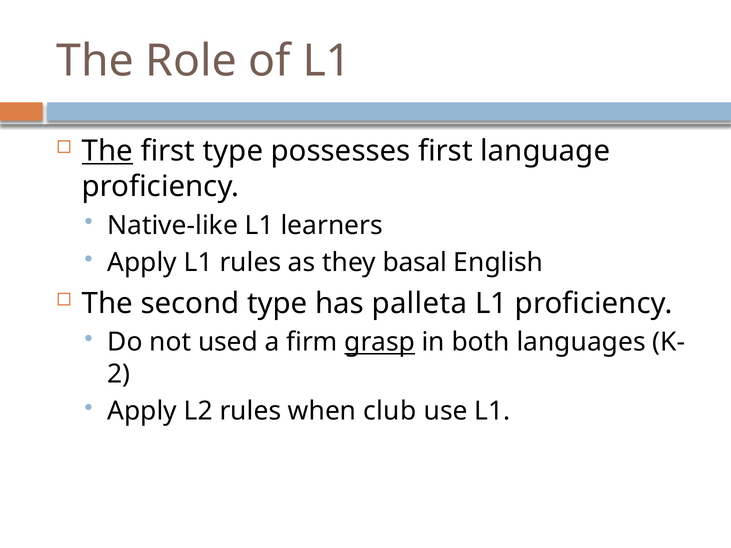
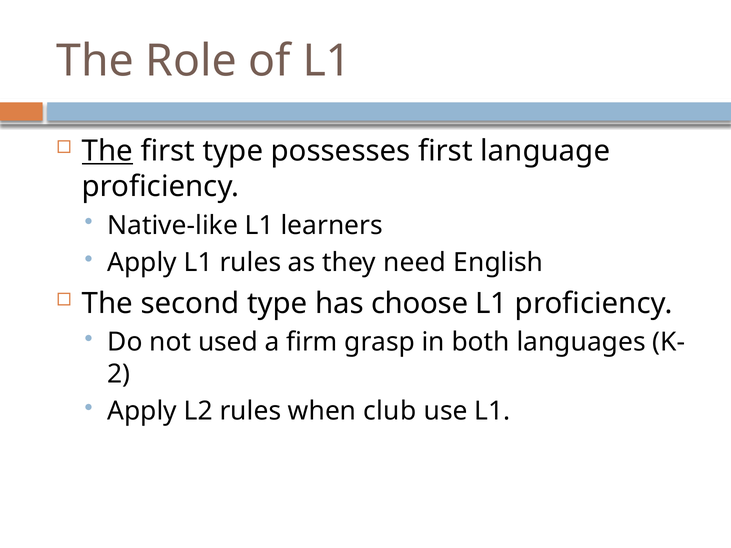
basal: basal -> need (415, 263)
palleta: palleta -> choose (420, 304)
grasp underline: present -> none (380, 342)
